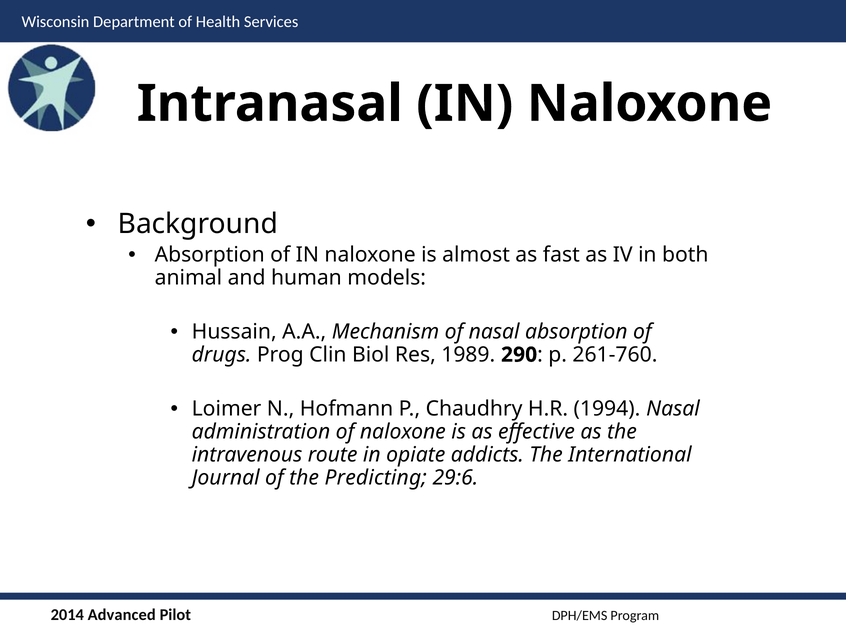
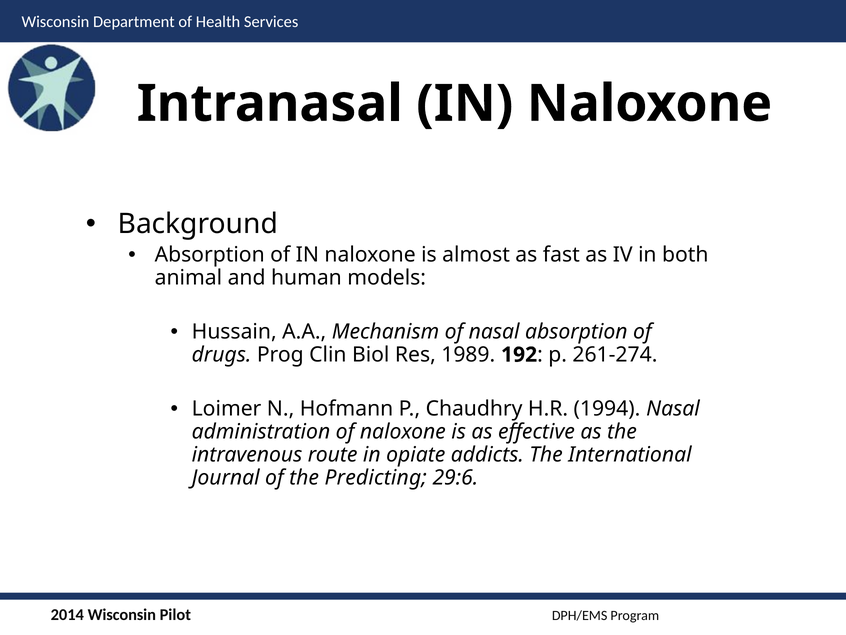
290: 290 -> 192 (519, 354)
261-760: 261-760 -> 261-274 (615, 354)
Advanced: Advanced -> Wisconsin (122, 614)
